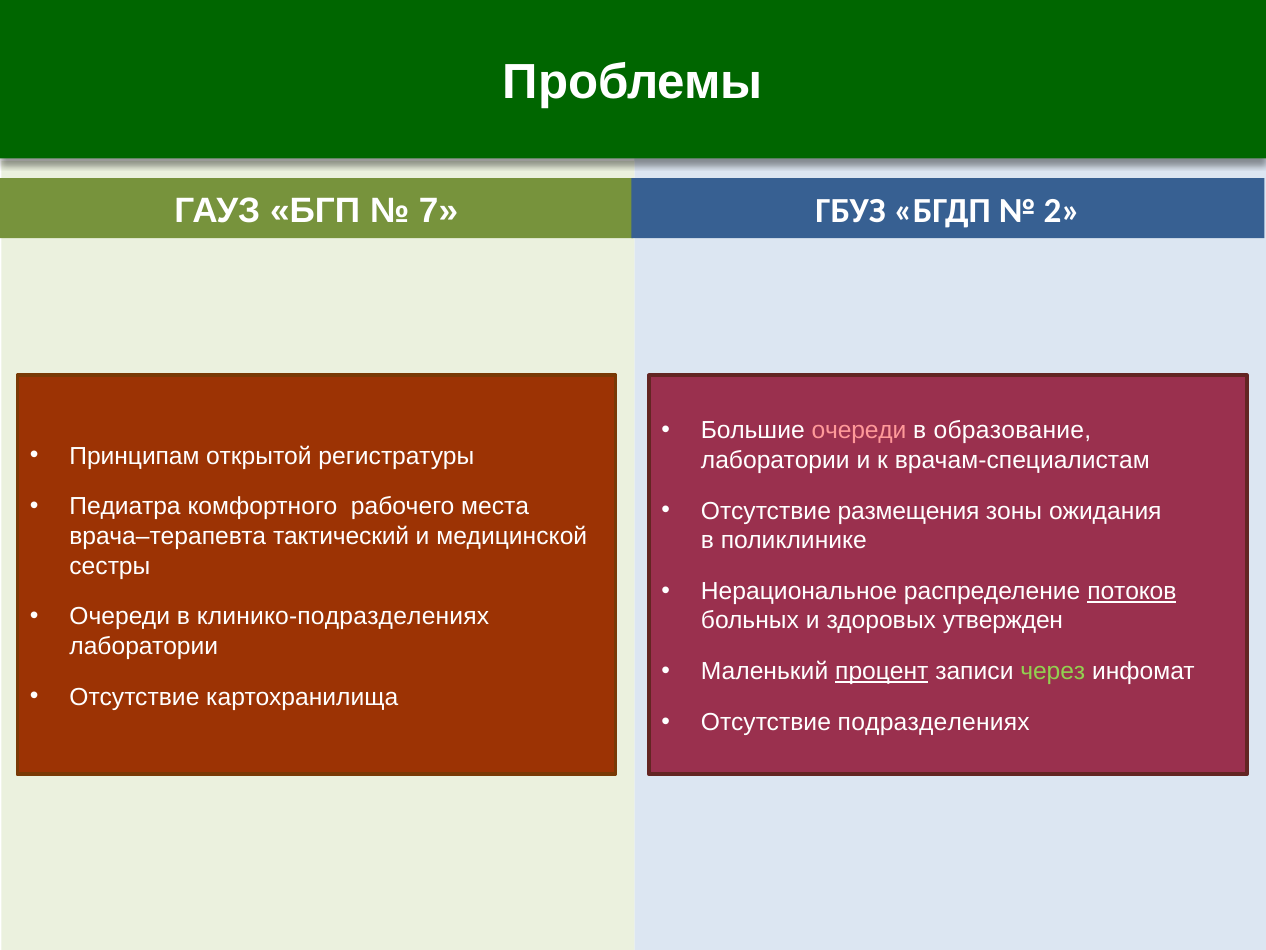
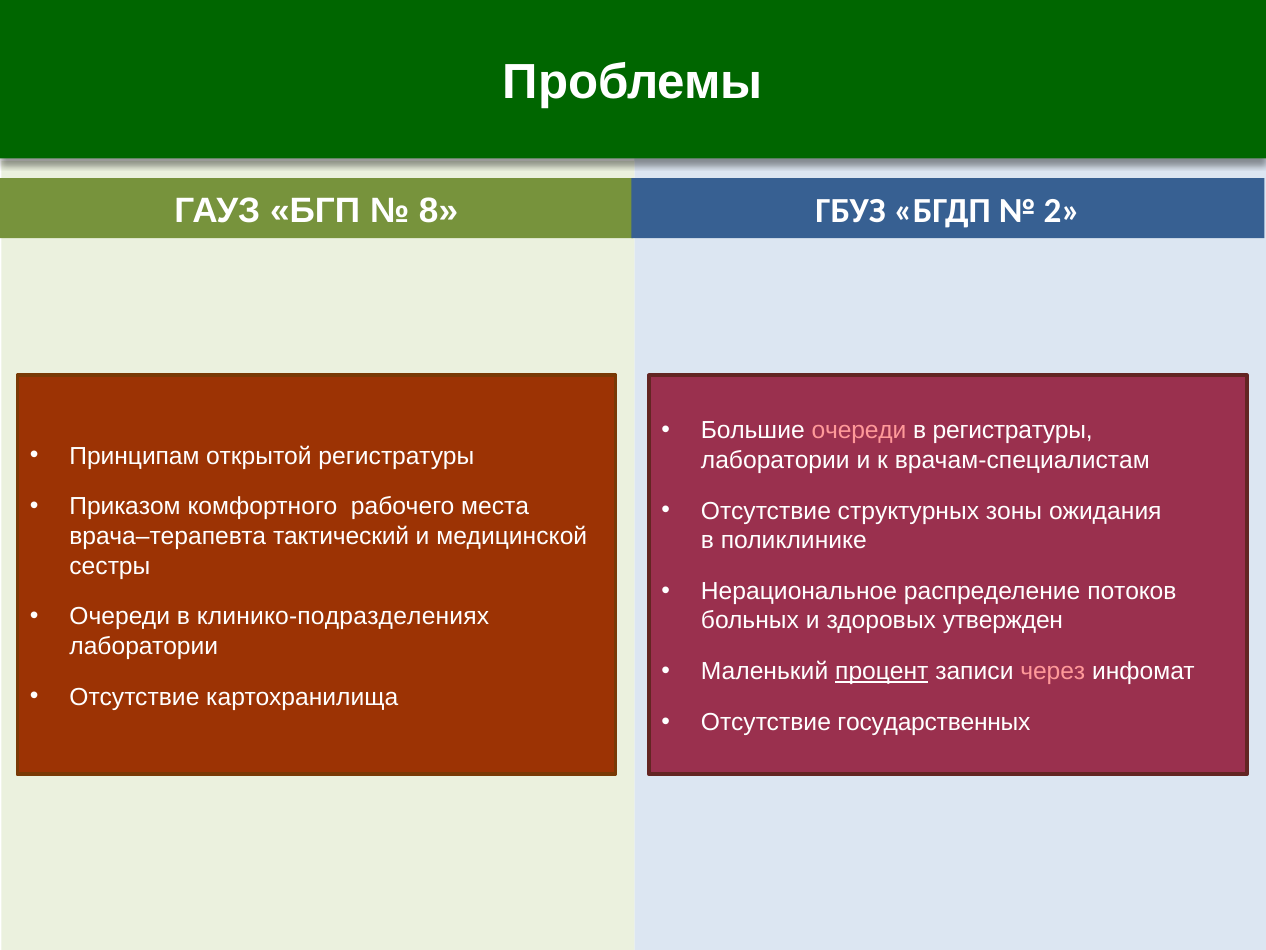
7: 7 -> 8 (439, 210)
в образование: образование -> регистратуры (1013, 430)
Педиатра: Педиатра -> Приказом (125, 506)
размещения: размещения -> структурных (908, 511)
потоков underline: present -> none (1132, 591)
через colour: light green -> pink (1053, 671)
подразделениях: подразделениях -> государственных (934, 722)
